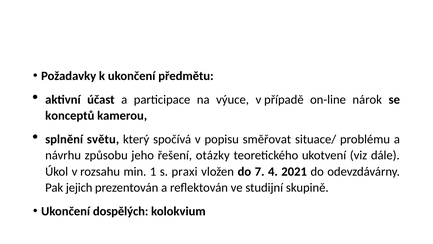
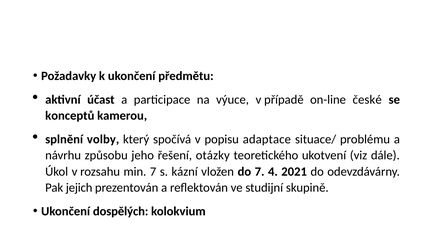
nárok: nárok -> české (367, 99)
světu: světu -> volby (103, 139)
směřovat: směřovat -> adaptace (267, 139)
min 1: 1 -> 7 (153, 171)
praxi: praxi -> kázní (185, 171)
